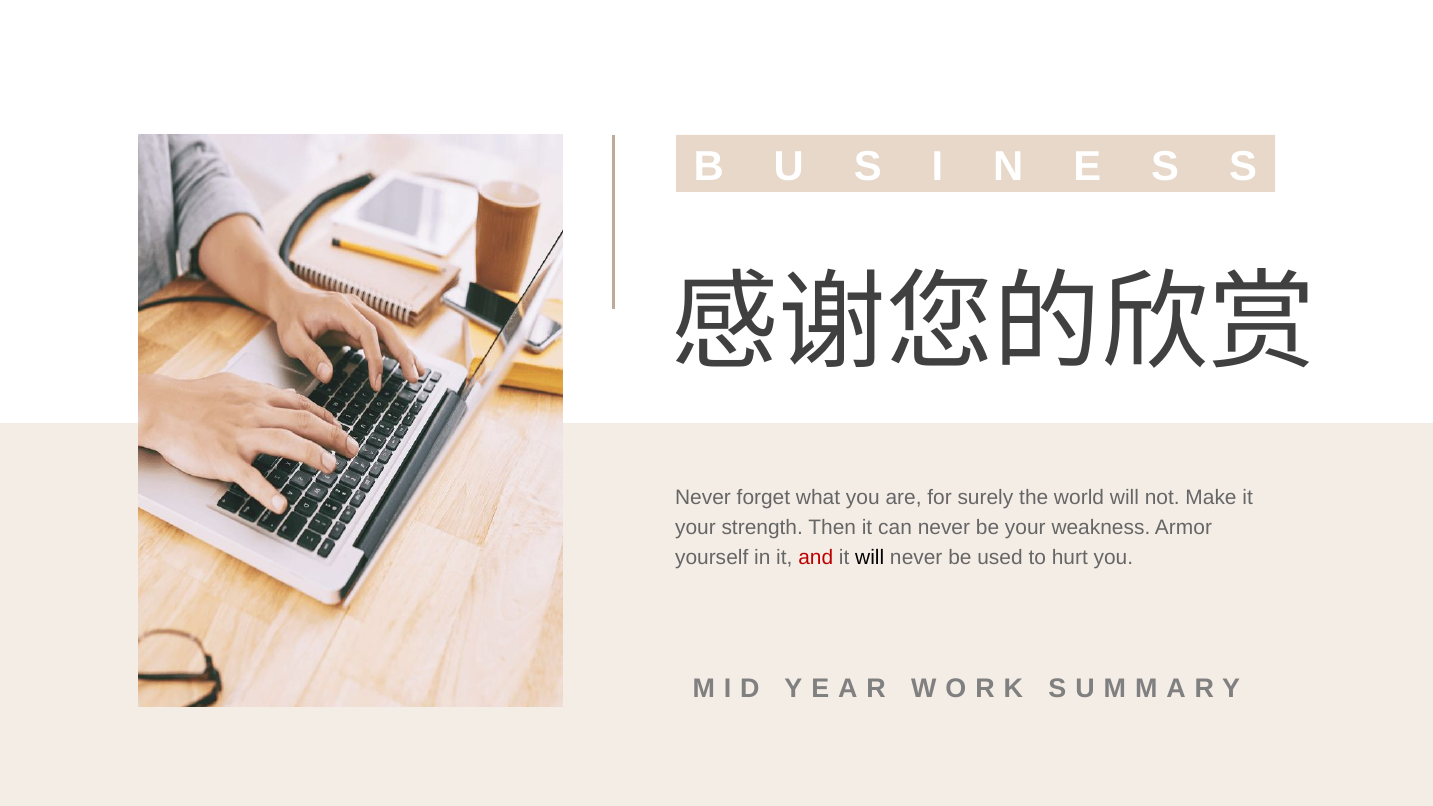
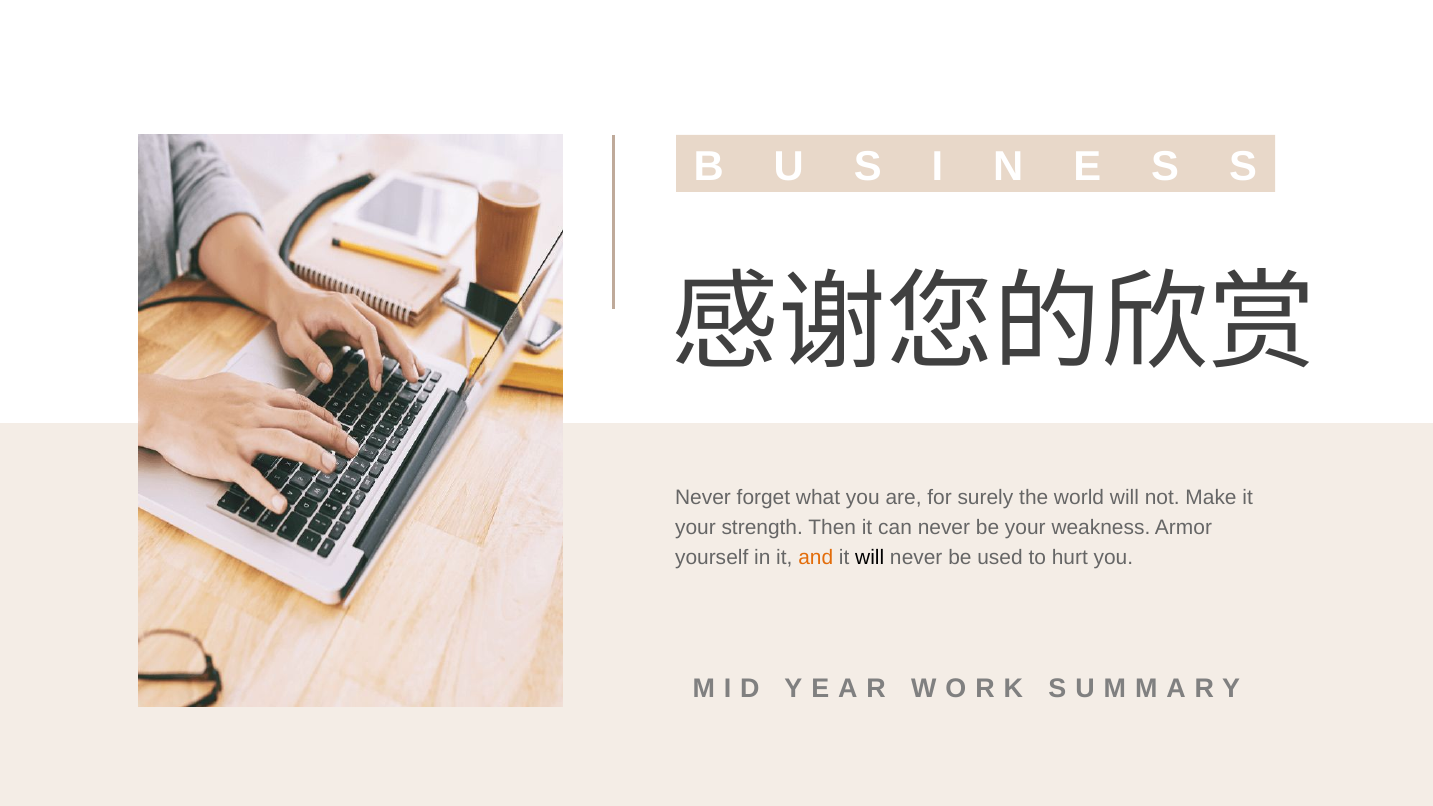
and colour: red -> orange (816, 557)
